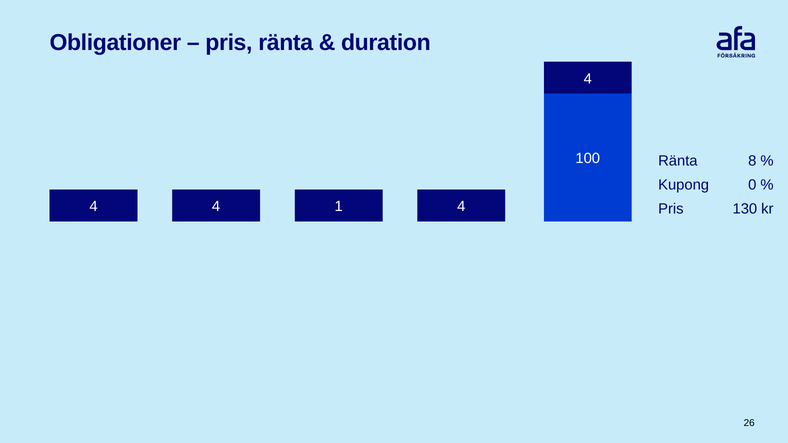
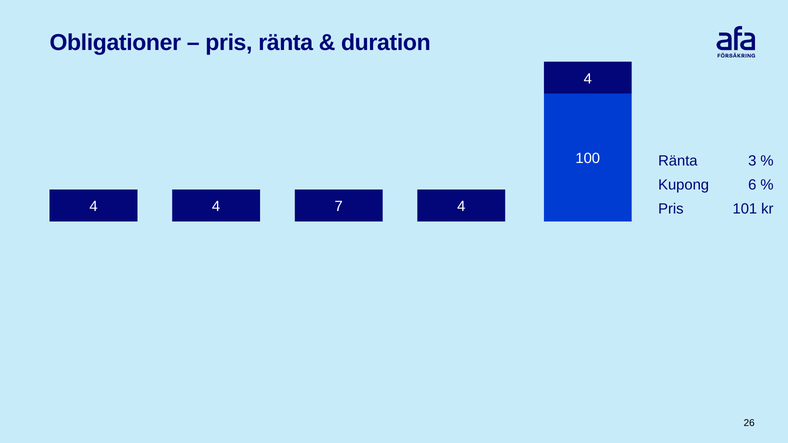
8: 8 -> 3 (752, 161)
0: 0 -> 6 (752, 185)
1: 1 -> 7 (339, 207)
130: 130 -> 101 (745, 209)
